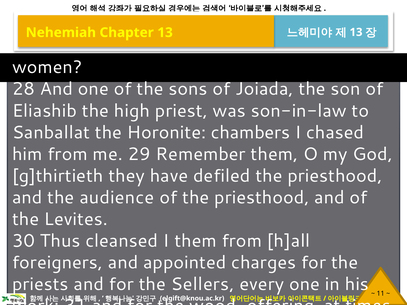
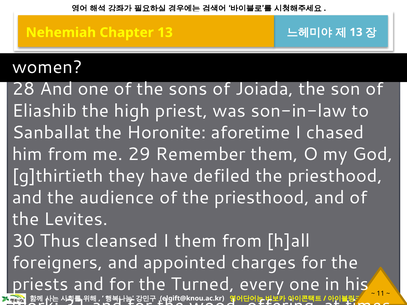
chambers: chambers -> aforetime (251, 133)
Sellers: Sellers -> Turned (203, 285)
